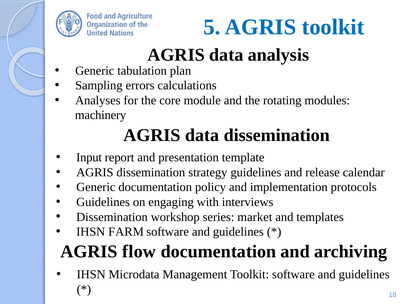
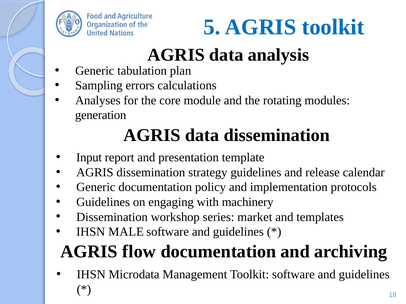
machinery: machinery -> generation (101, 115)
interviews: interviews -> machinery (248, 202)
FARM: FARM -> MALE (126, 232)
